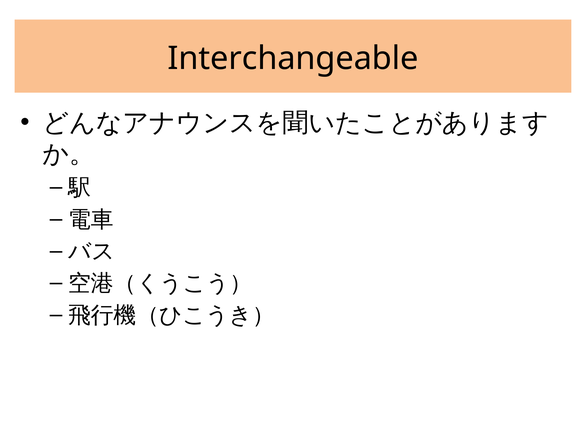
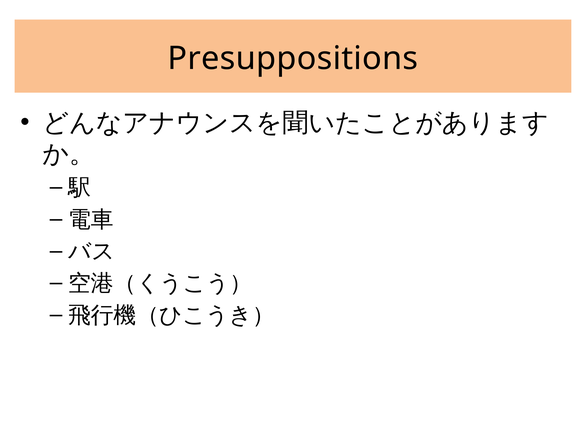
Interchangeable: Interchangeable -> Presuppositions (293, 58)
